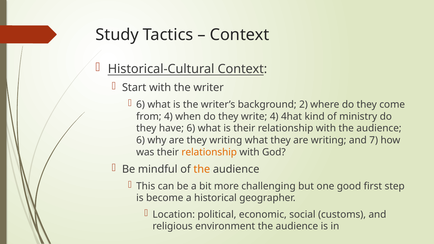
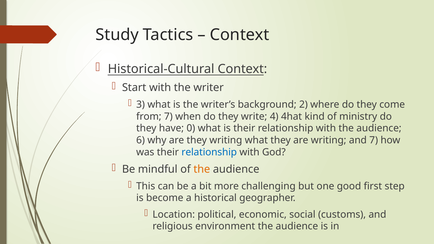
6: 6 -> 3 (141, 105)
from 4: 4 -> 7 (168, 116)
have 6: 6 -> 0 (191, 128)
relationship colour: orange -> blue (209, 152)
